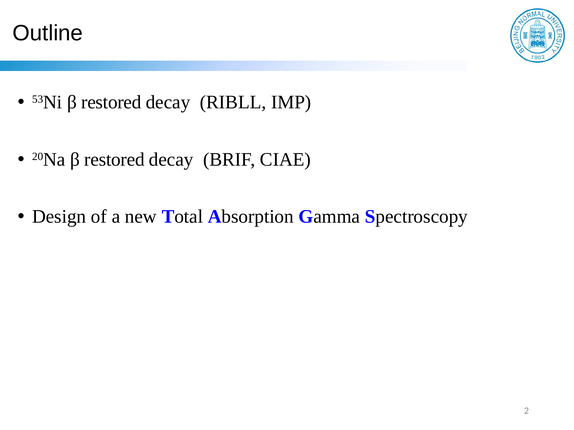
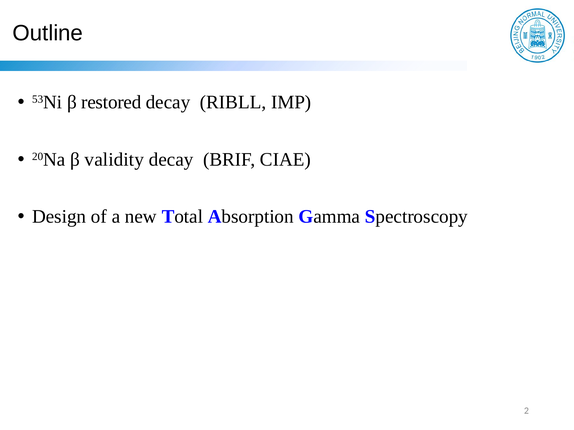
20Na β restored: restored -> validity (114, 160)
